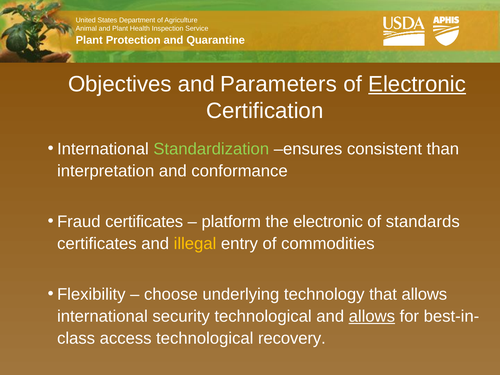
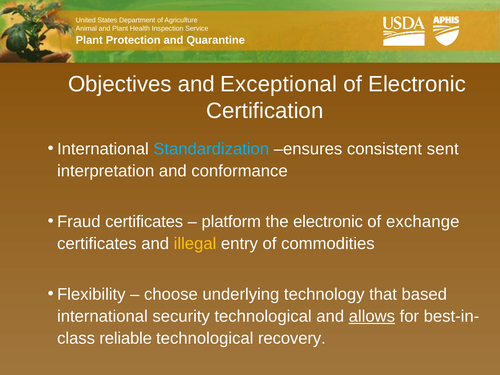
Parameters: Parameters -> Exceptional (279, 84)
Electronic underline: present -> none (417, 84)
Standardization colour: light green -> light blue (211, 149)
than: than -> sent (443, 149)
standards: standards -> exchange (423, 222)
that allows: allows -> based (424, 294)
access: access -> reliable (126, 338)
